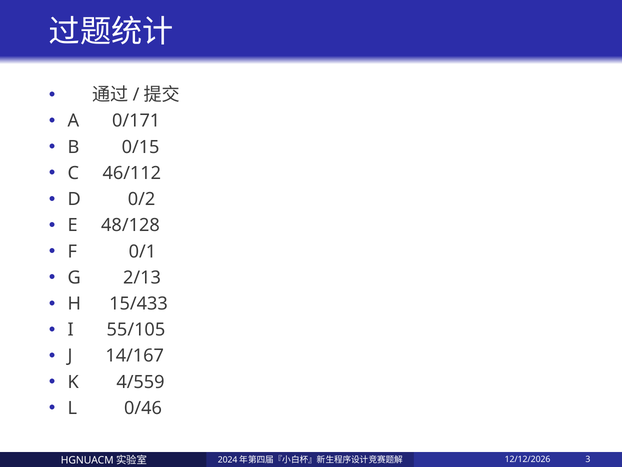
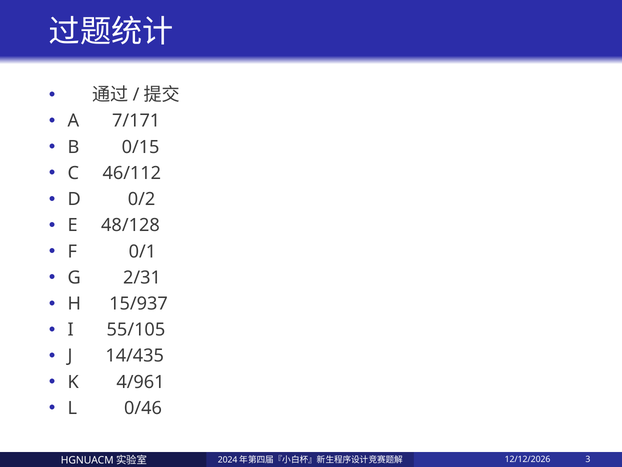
0/171: 0/171 -> 7/171 (136, 121)
2/13: 2/13 -> 2/31 (142, 277)
15/433: 15/433 -> 15/937 (138, 303)
14/167: 14/167 -> 14/435 (135, 356)
4/559: 4/559 -> 4/961 (141, 382)
